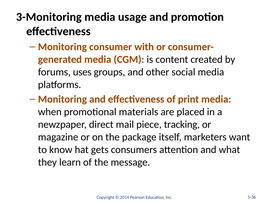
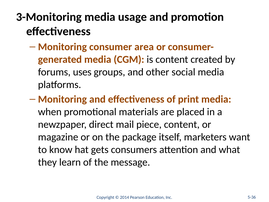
with: with -> area (144, 47)
piece tracking: tracking -> content (182, 124)
